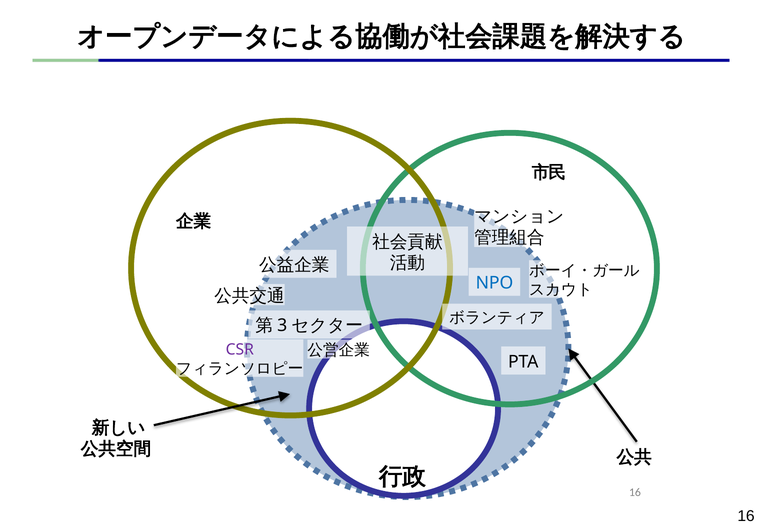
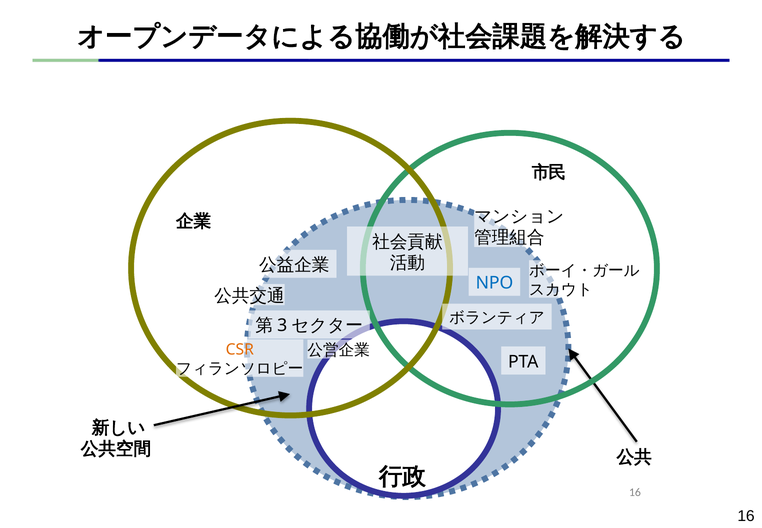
CSR colour: purple -> orange (240, 349)
